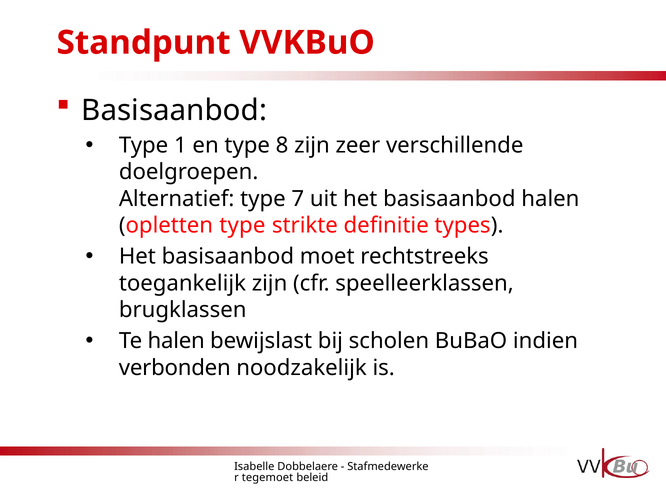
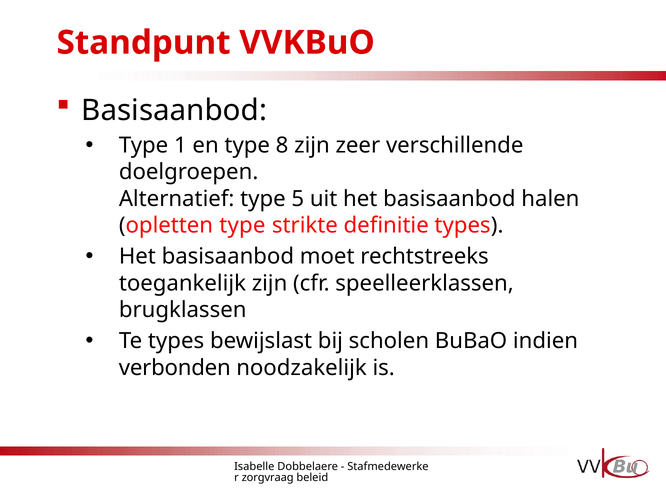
7: 7 -> 5 (298, 199)
Te halen: halen -> types (176, 341)
tegemoet: tegemoet -> zorgvraag (268, 477)
